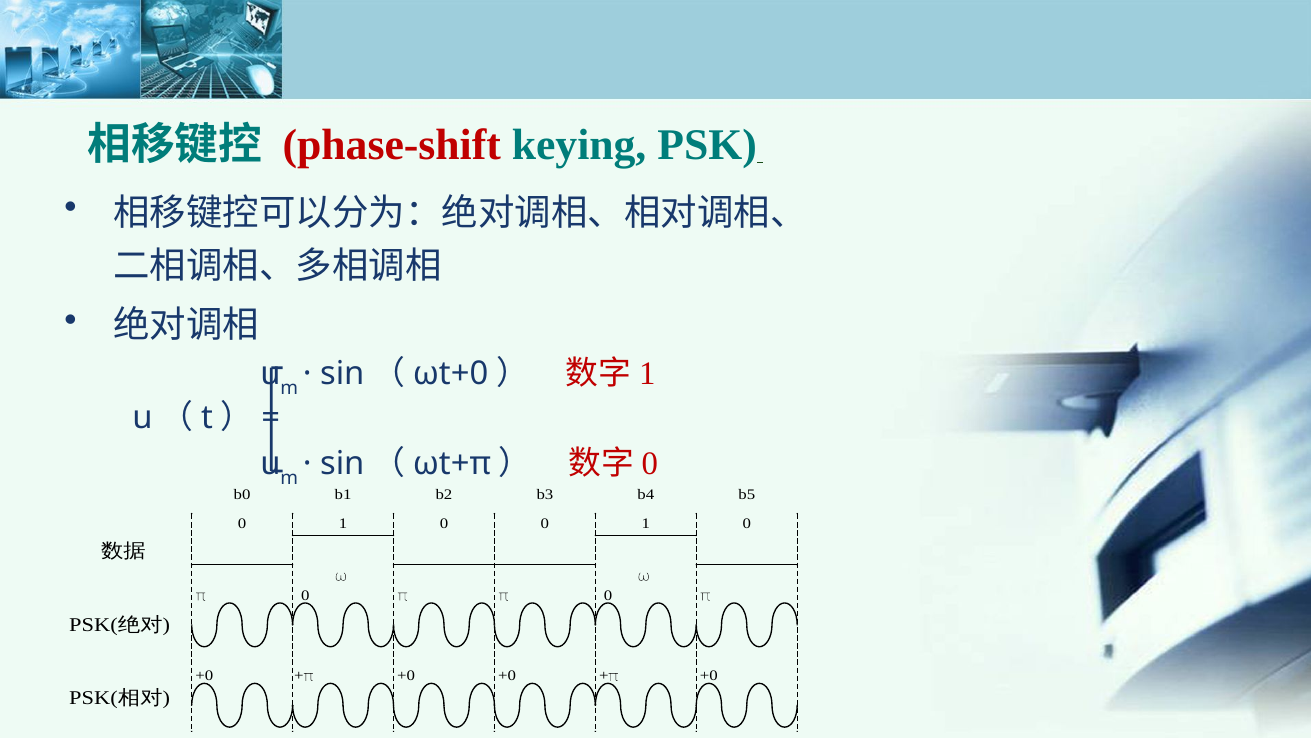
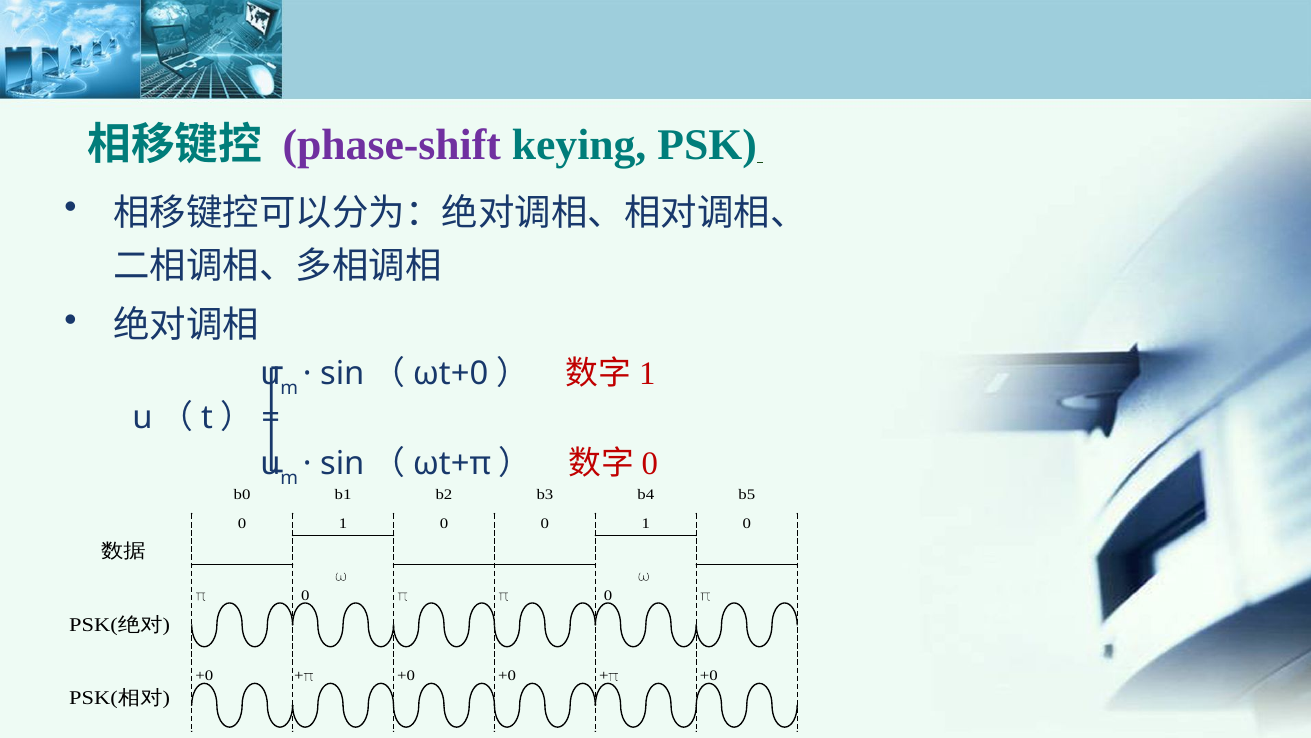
phase-shift colour: red -> purple (392, 145)
